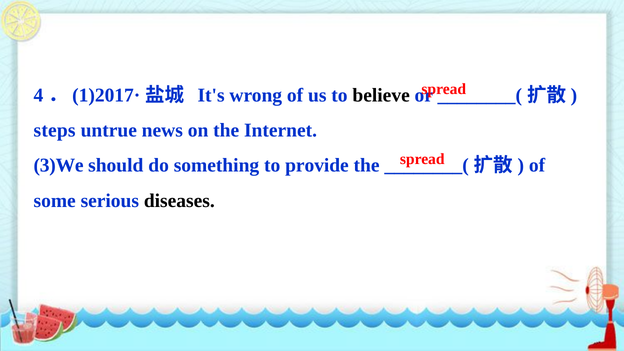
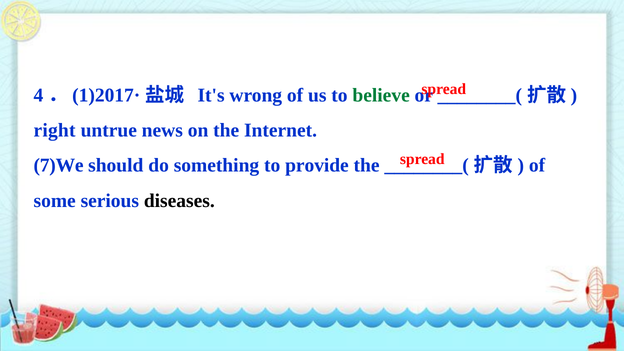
believe colour: black -> green (381, 95)
steps: steps -> right (55, 130)
3)We: 3)We -> 7)We (59, 166)
